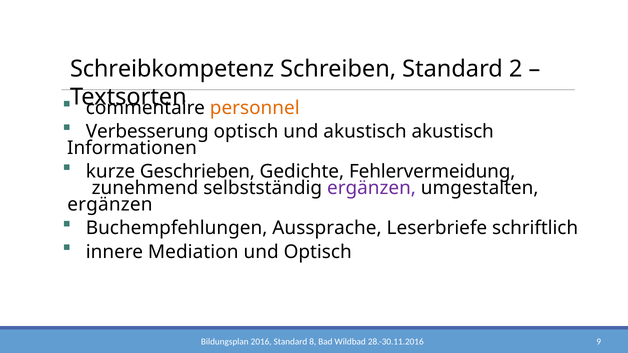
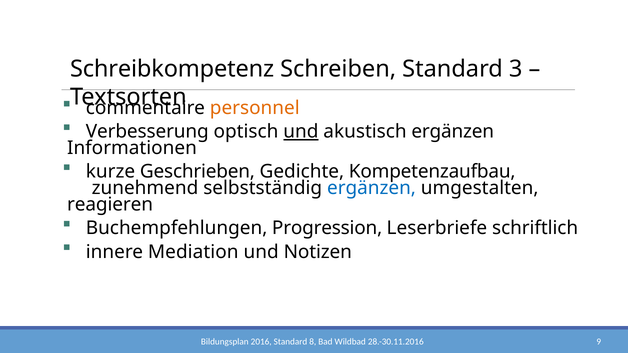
2: 2 -> 3 (516, 69)
und underline: none -> present (301, 132)
akustisch akustisch: akustisch -> ergänzen (453, 132)
Fehlervermeidung: Fehlervermeidung -> Kompetenzaufbau (432, 172)
ergänzen colour: purple -> blue (372, 188)
ergänzen: ergänzen -> reagieren (110, 205)
Aussprache: Aussprache -> Progression (327, 228)
und Optisch: Optisch -> Notizen (318, 252)
